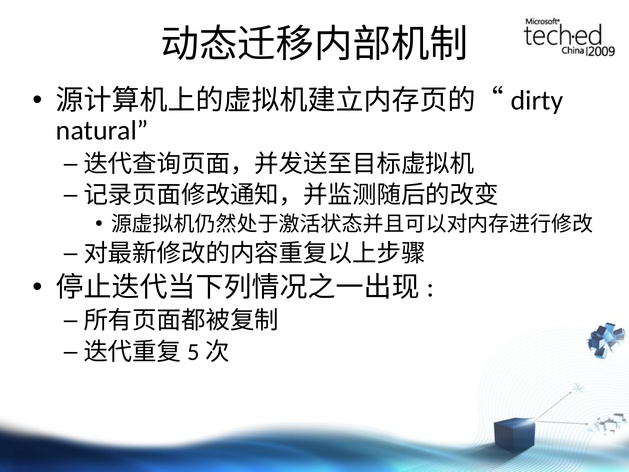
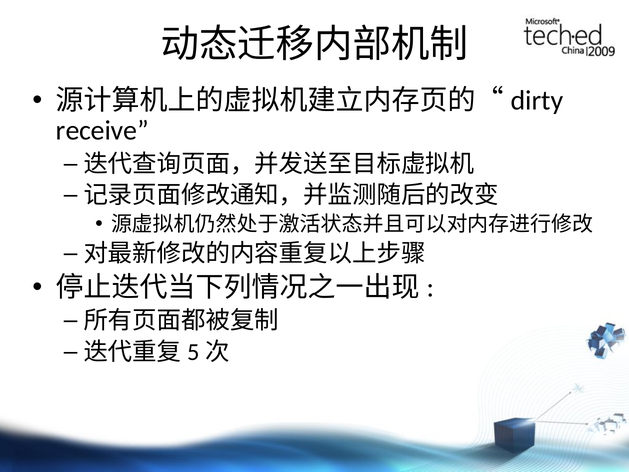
natural: natural -> receive (102, 131)
